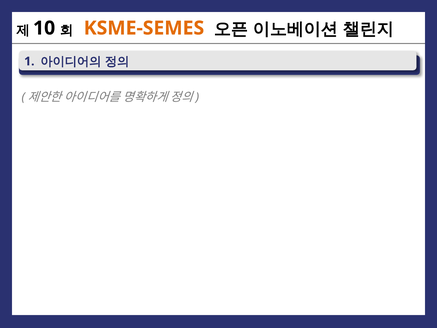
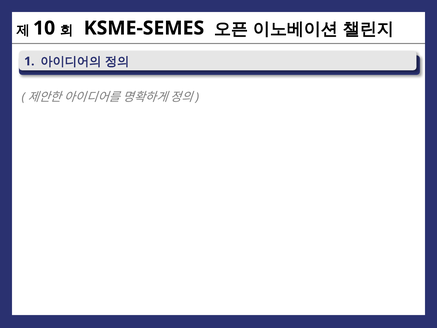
KSME-SEMES colour: orange -> black (144, 28)
